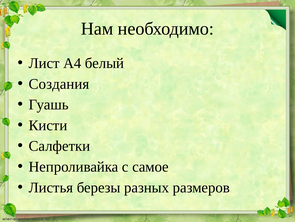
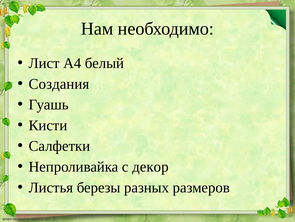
самое: самое -> декор (150, 166)
